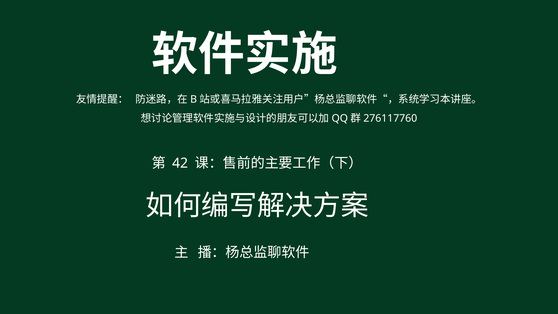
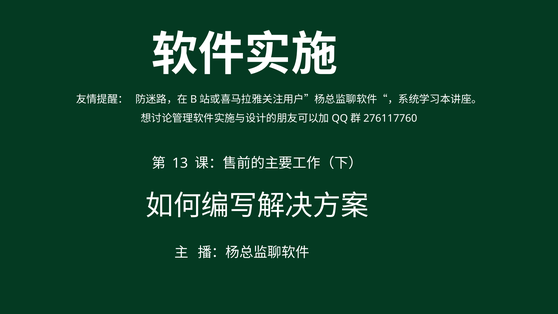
42: 42 -> 13 (180, 163)
